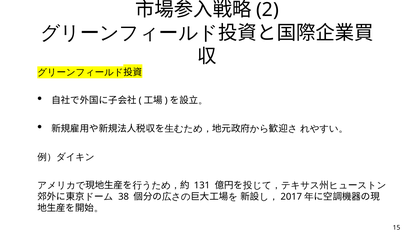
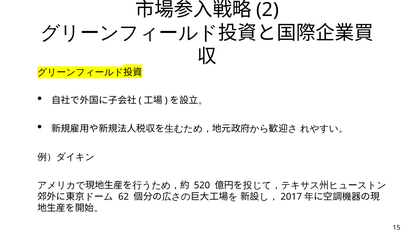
131: 131 -> 520 (202, 185)
38: 38 -> 62 (124, 197)
